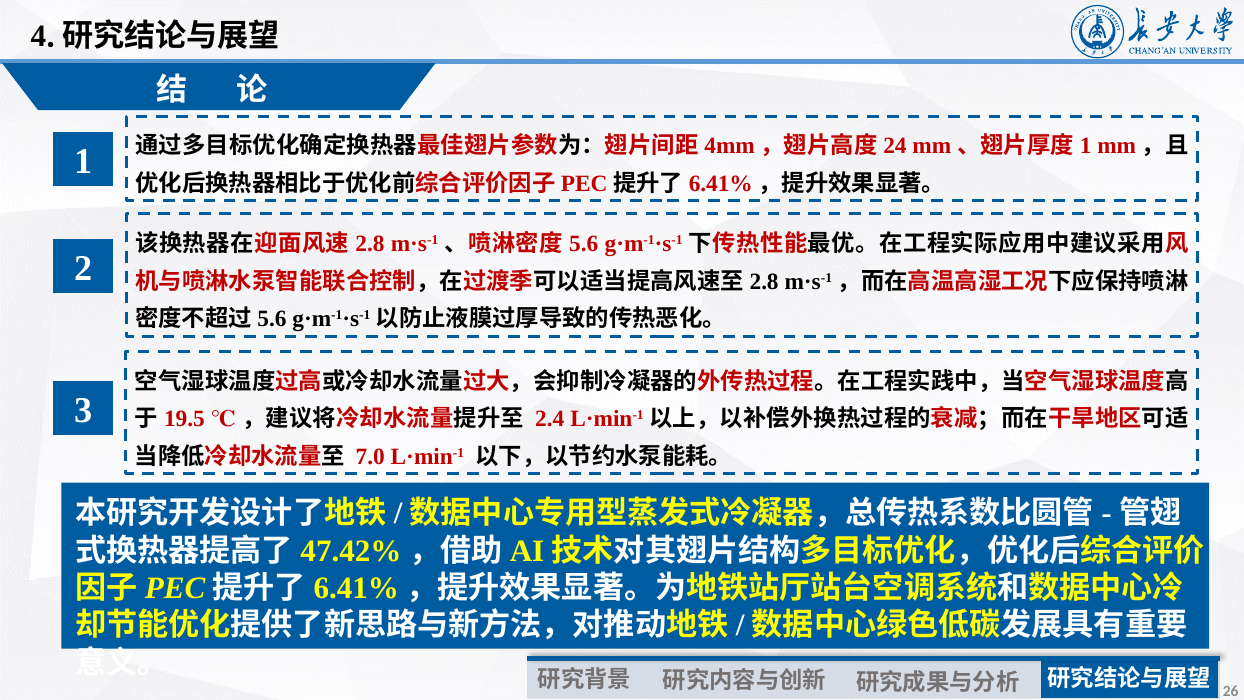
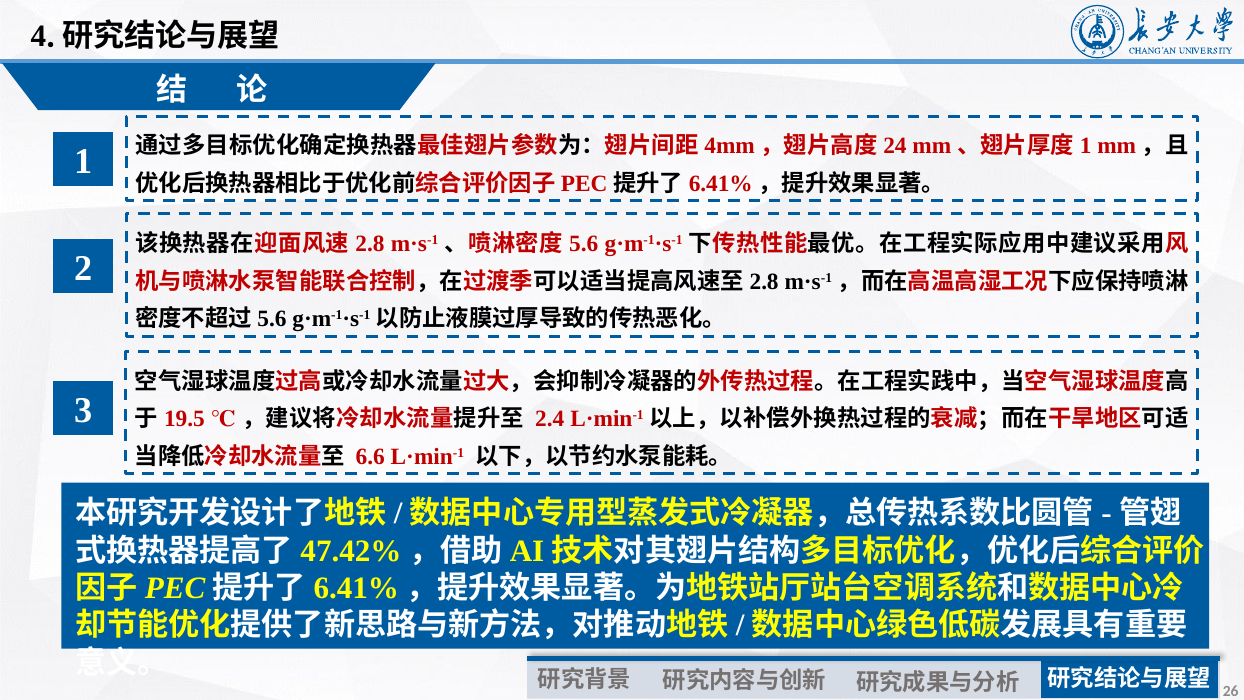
7.0: 7.0 -> 6.6 (370, 457)
